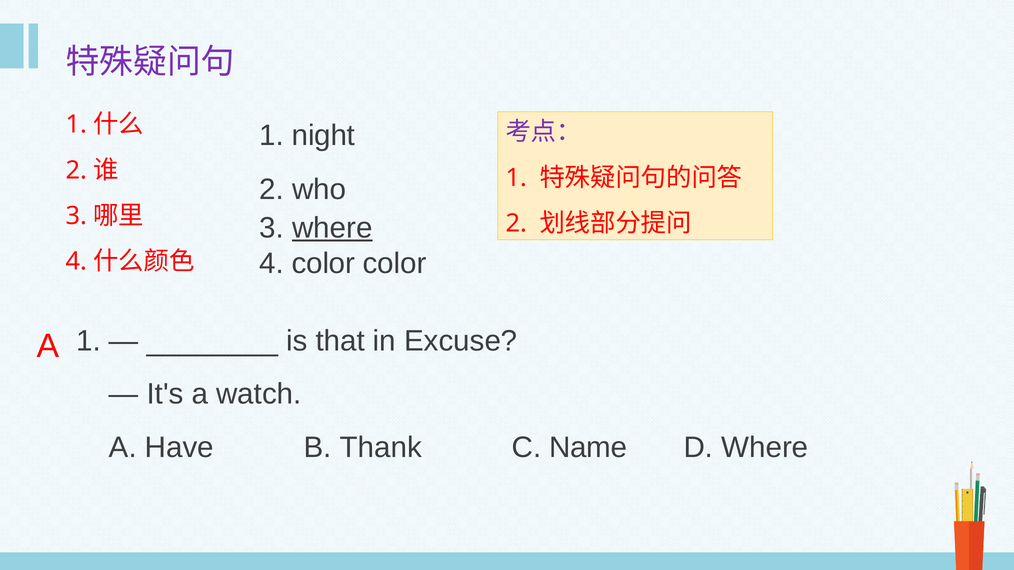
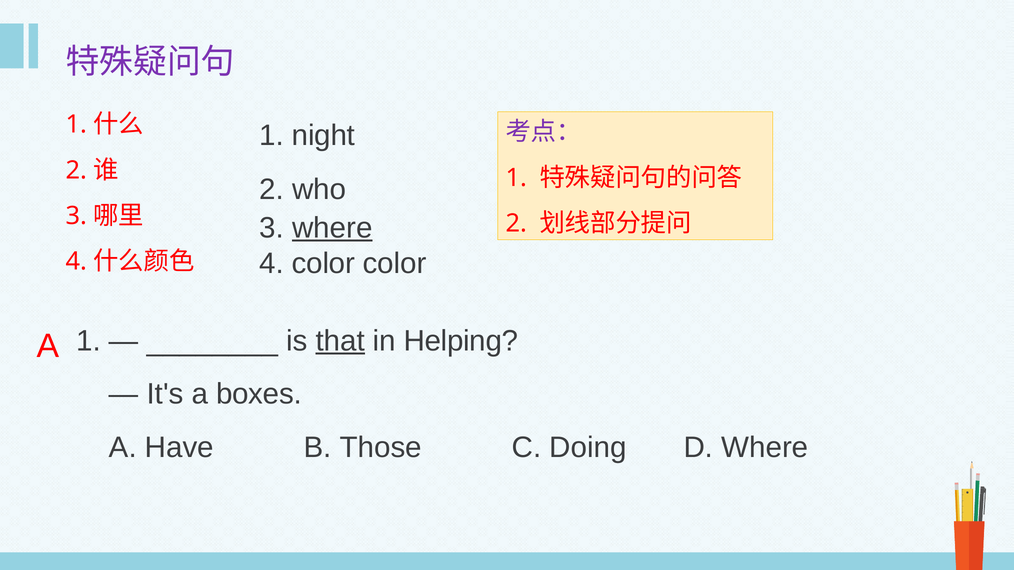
that underline: none -> present (340, 341)
Excuse: Excuse -> Helping (461, 341)
watch: watch -> boxes (259, 394)
Thank: Thank -> Those (381, 448)
Name: Name -> Doing (588, 448)
